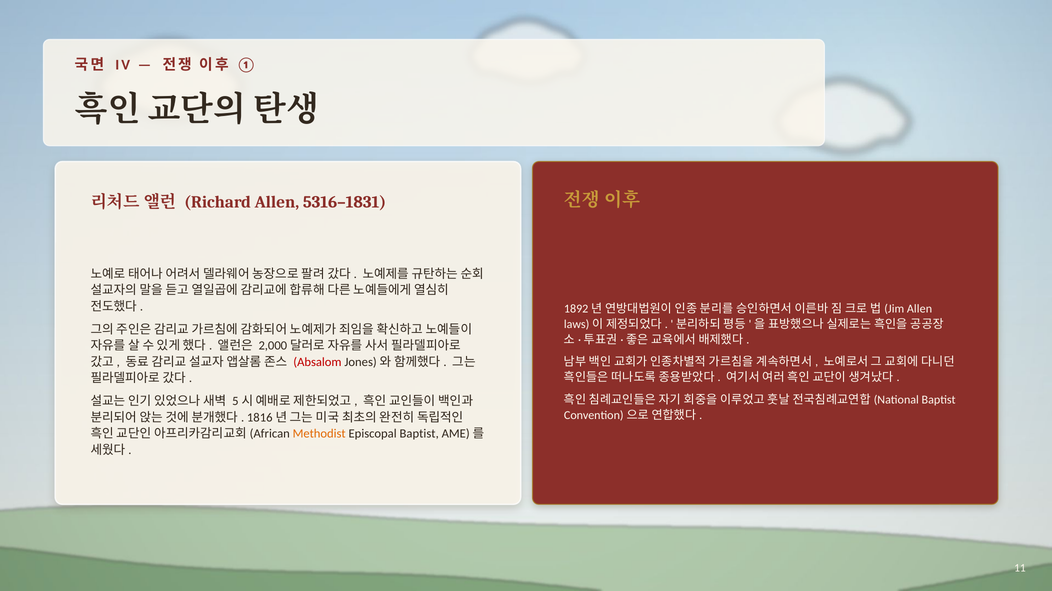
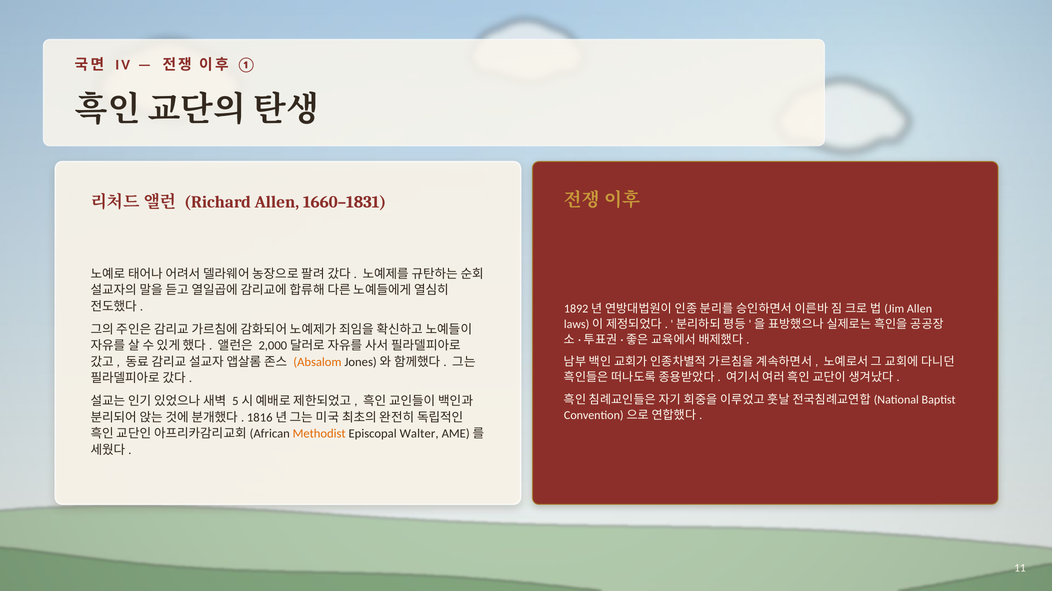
5316–1831: 5316–1831 -> 1660–1831 (345, 202)
Absalom colour: red -> orange (317, 362)
Episcopal Baptist: Baptist -> Walter (419, 434)
